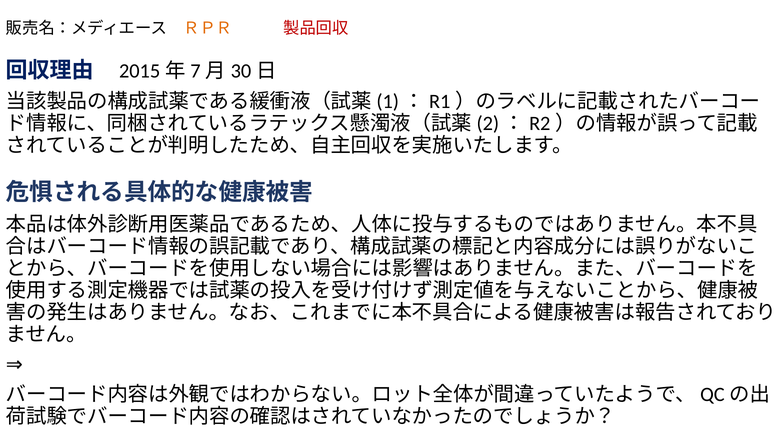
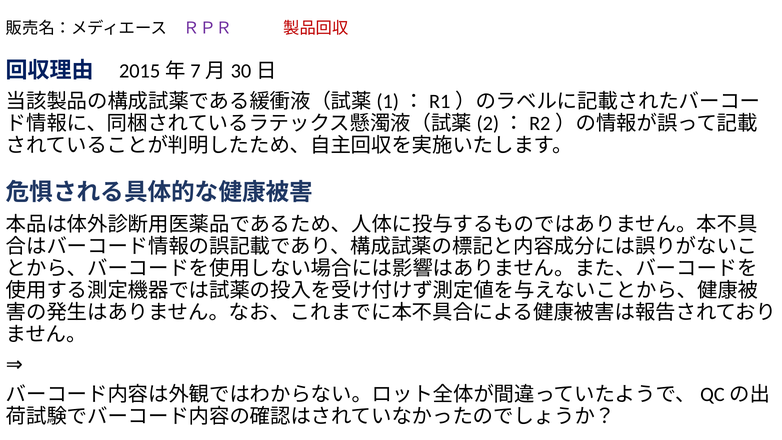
ＲＰＲ colour: orange -> purple (208, 28)
